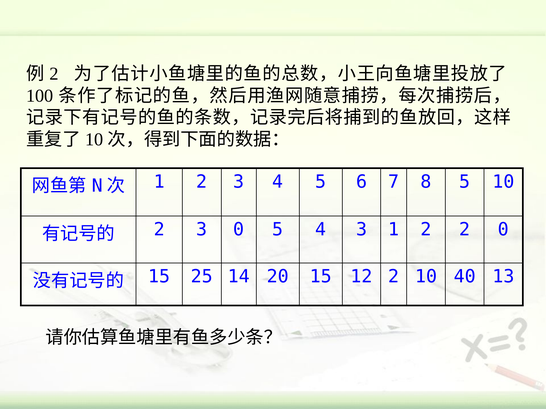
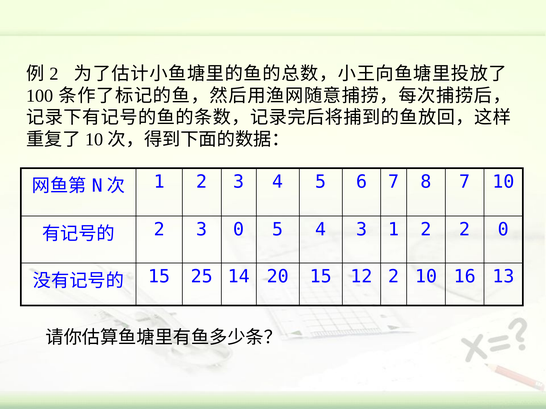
8 5: 5 -> 7 (465, 182)
40: 40 -> 16 (465, 277)
